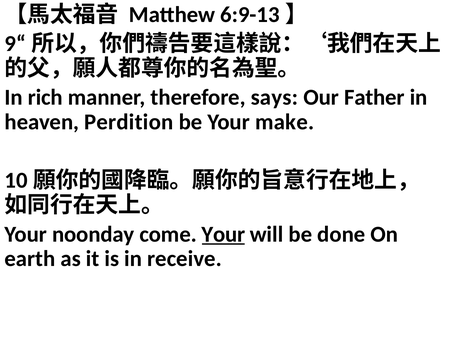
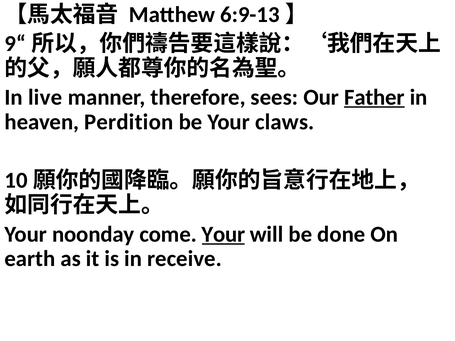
rich: rich -> live (45, 97)
says: says -> sees (274, 97)
Father underline: none -> present (374, 97)
make: make -> claws (285, 122)
